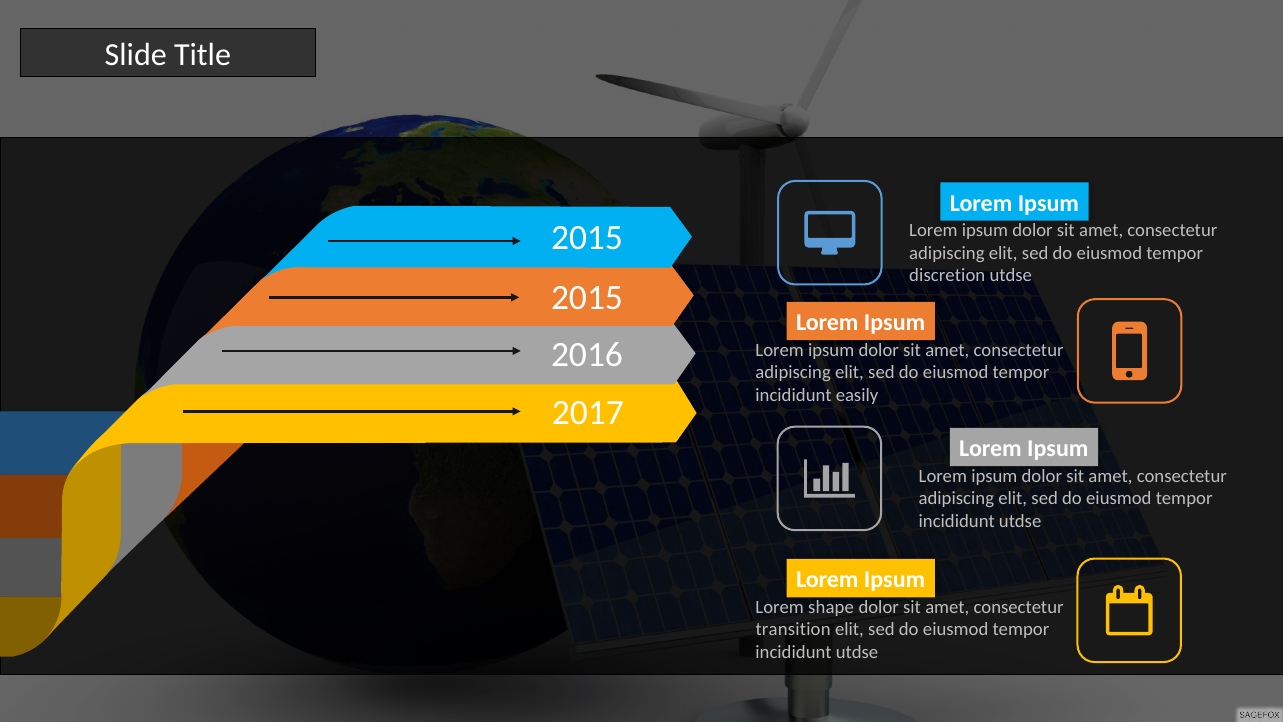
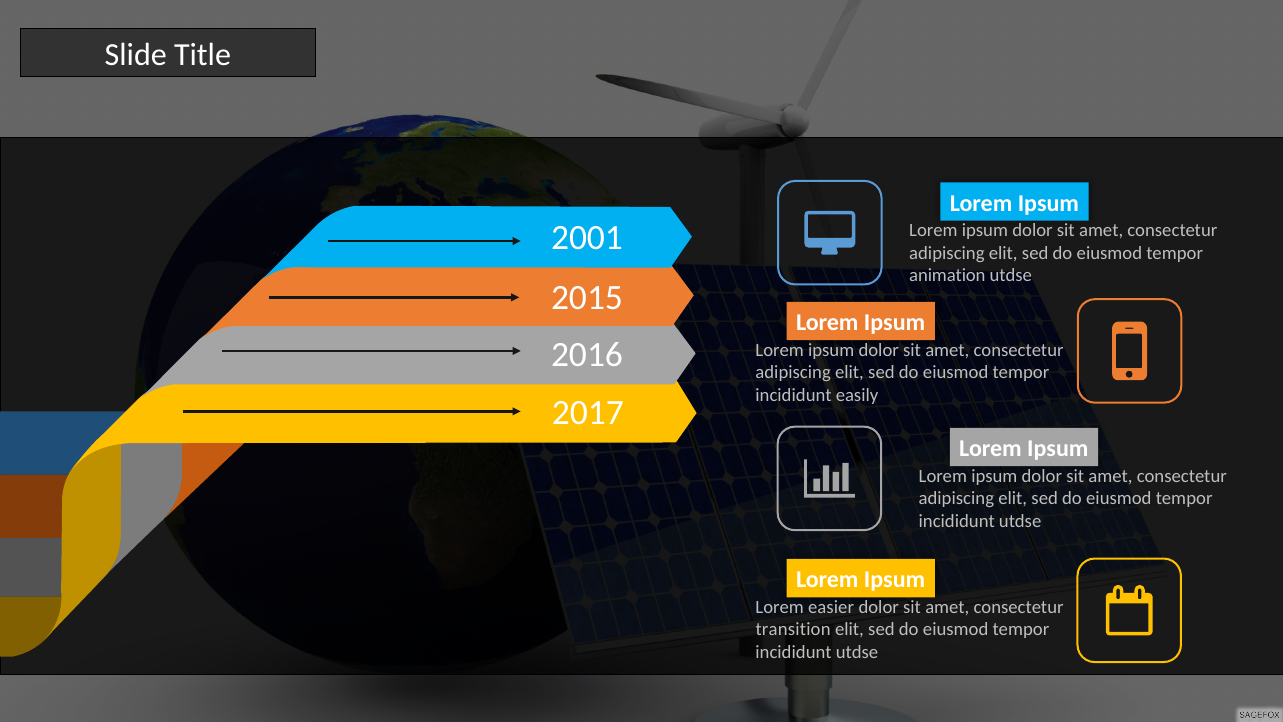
2015: 2015 -> 2001 (587, 237)
discretion: discretion -> animation (947, 275)
shape: shape -> easier (831, 607)
